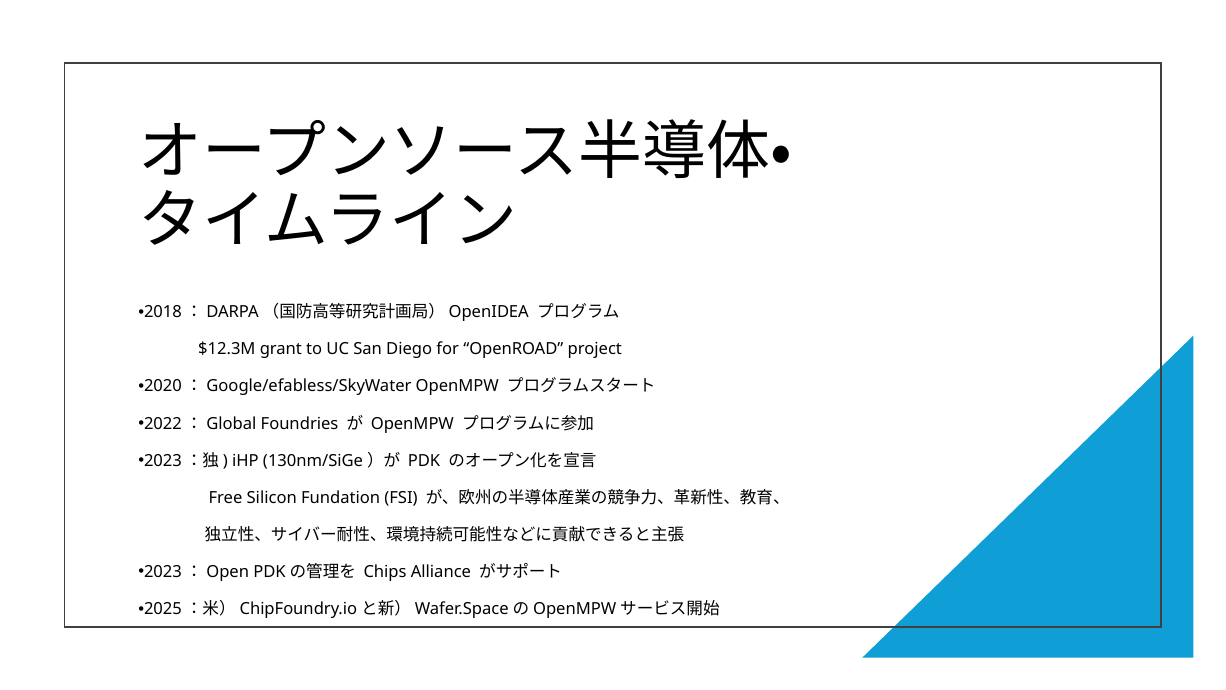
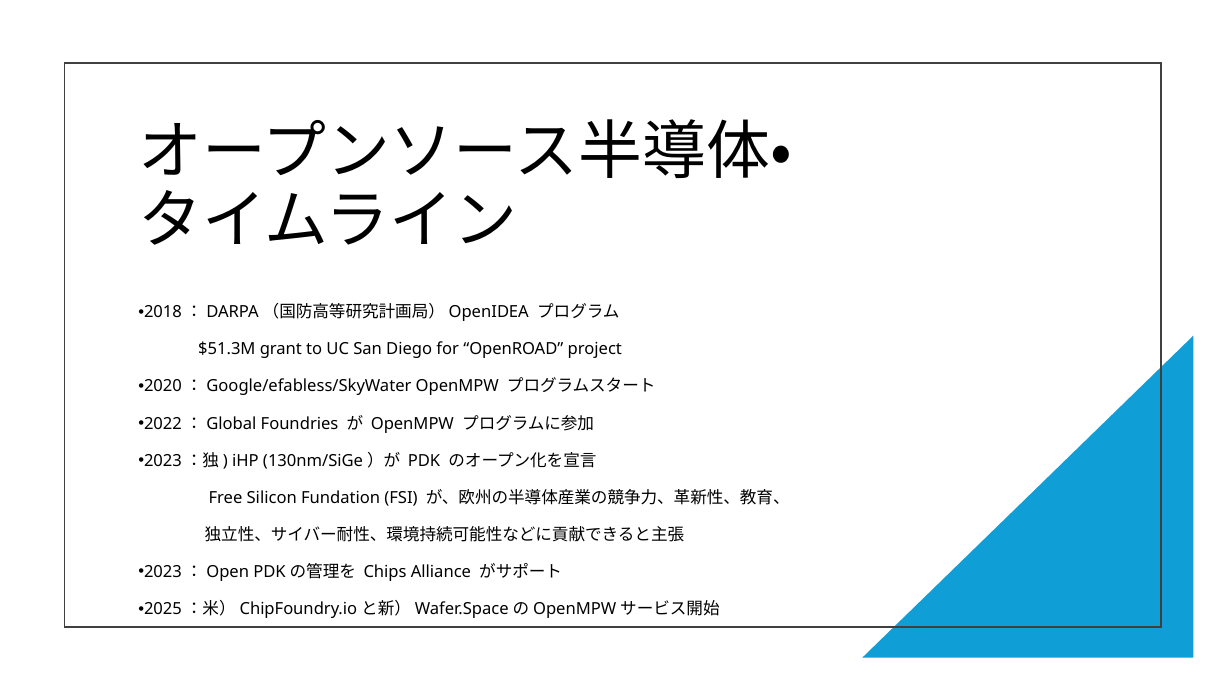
$12.3M: $12.3M -> $51.3M (227, 349)
